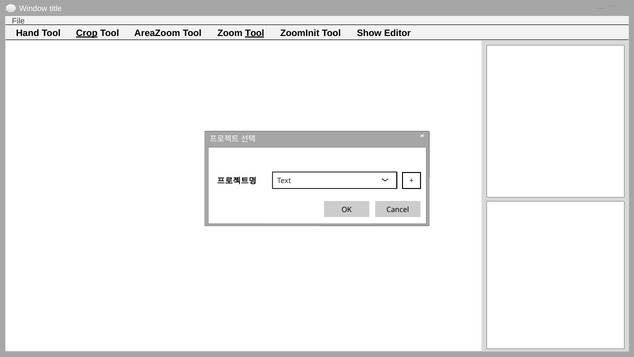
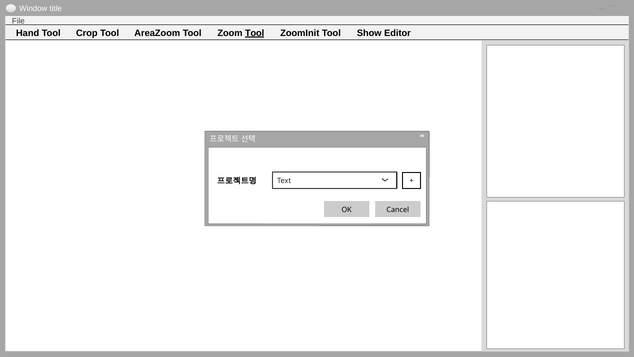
Crop underline: present -> none (87, 33)
